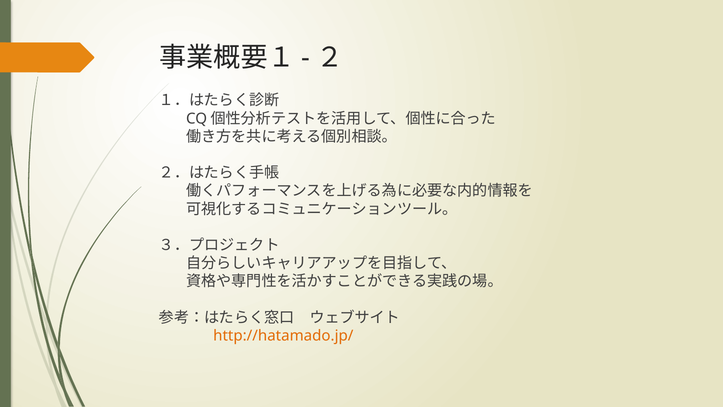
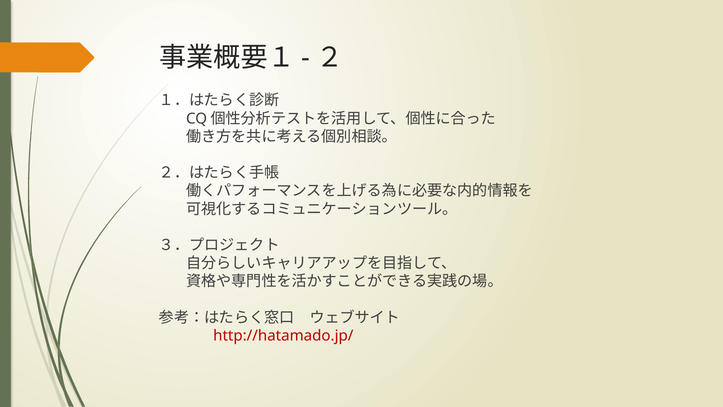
http://hatamado.jp/ colour: orange -> red (283, 335)
